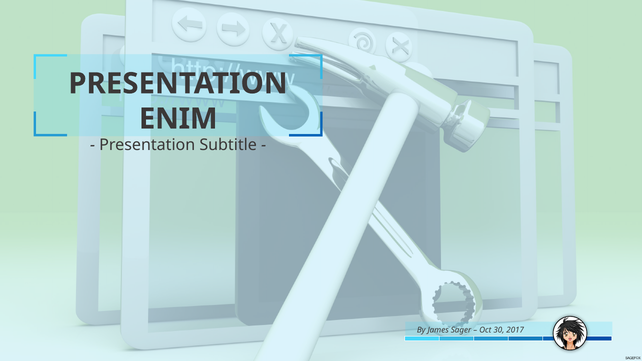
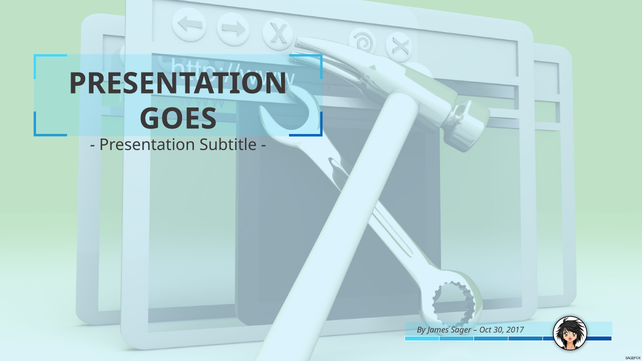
ENIM: ENIM -> GOES (178, 119)
